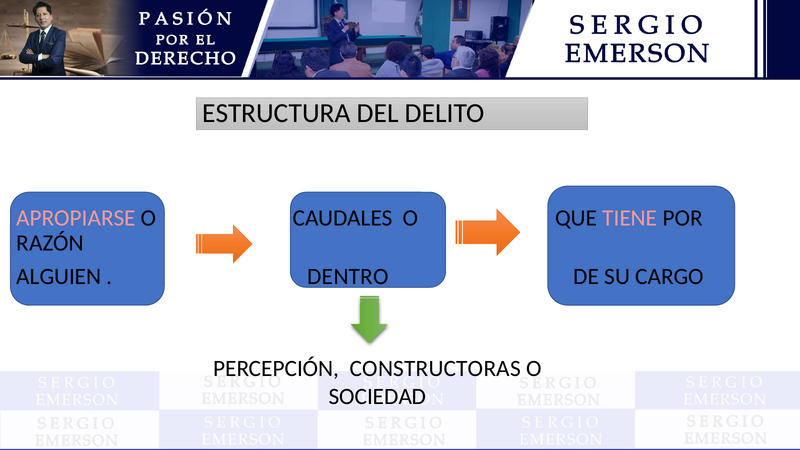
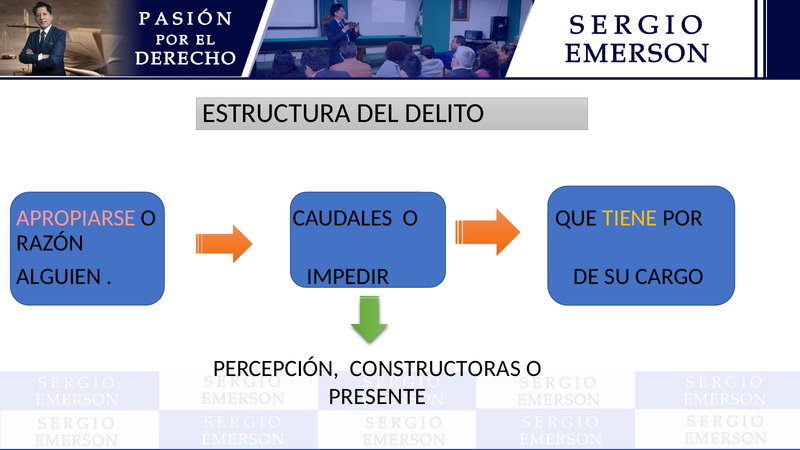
TIENE colour: pink -> yellow (630, 218)
DENTRO: DENTRO -> IMPEDIR (348, 277)
SOCIEDAD: SOCIEDAD -> PRESENTE (377, 397)
